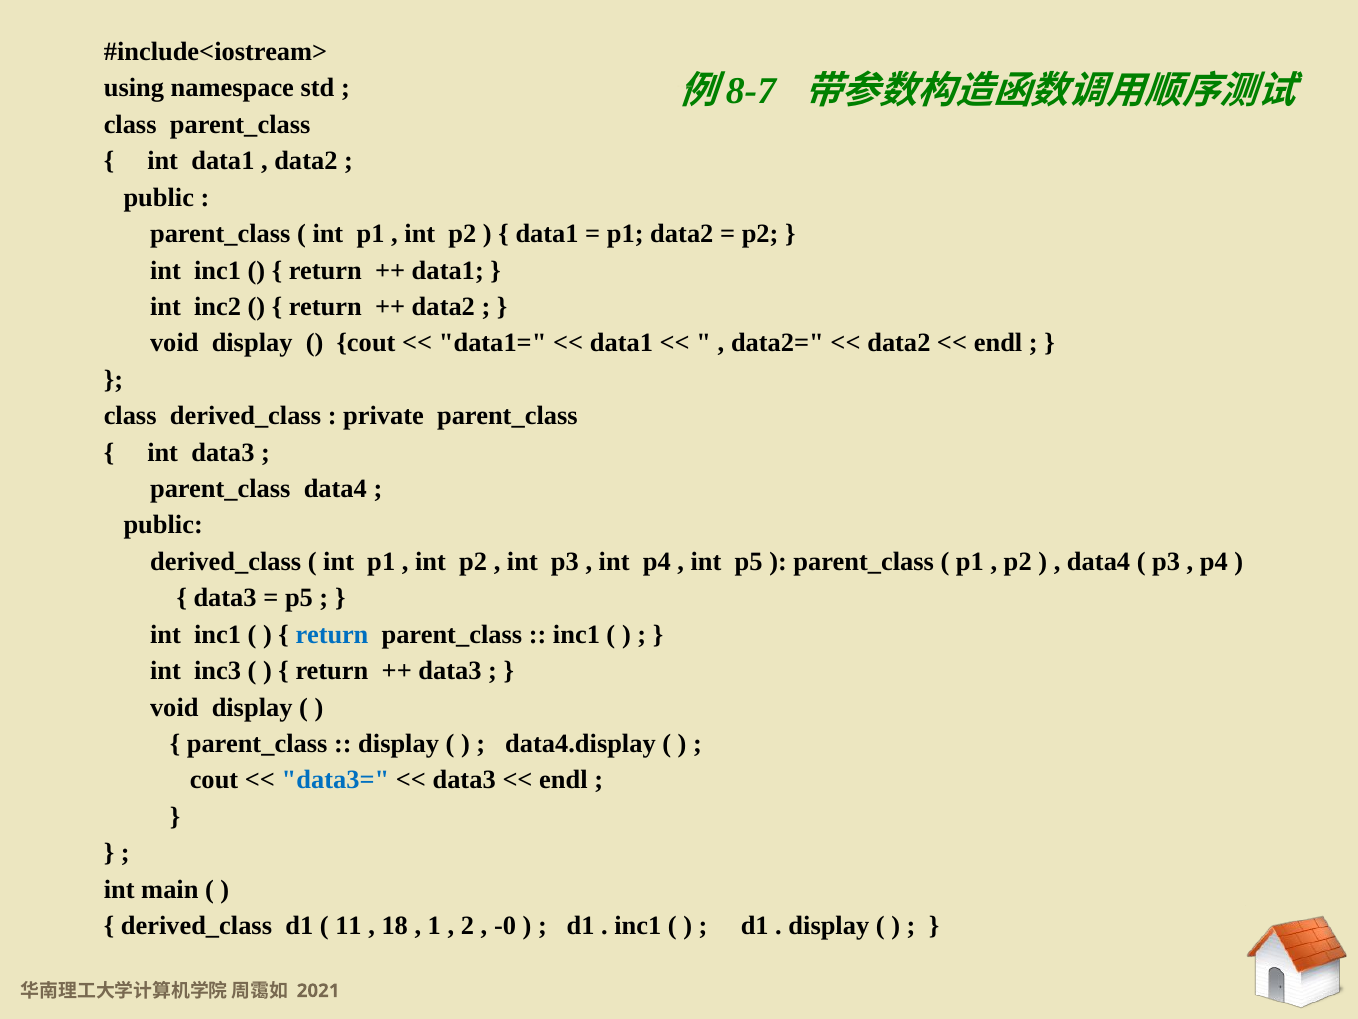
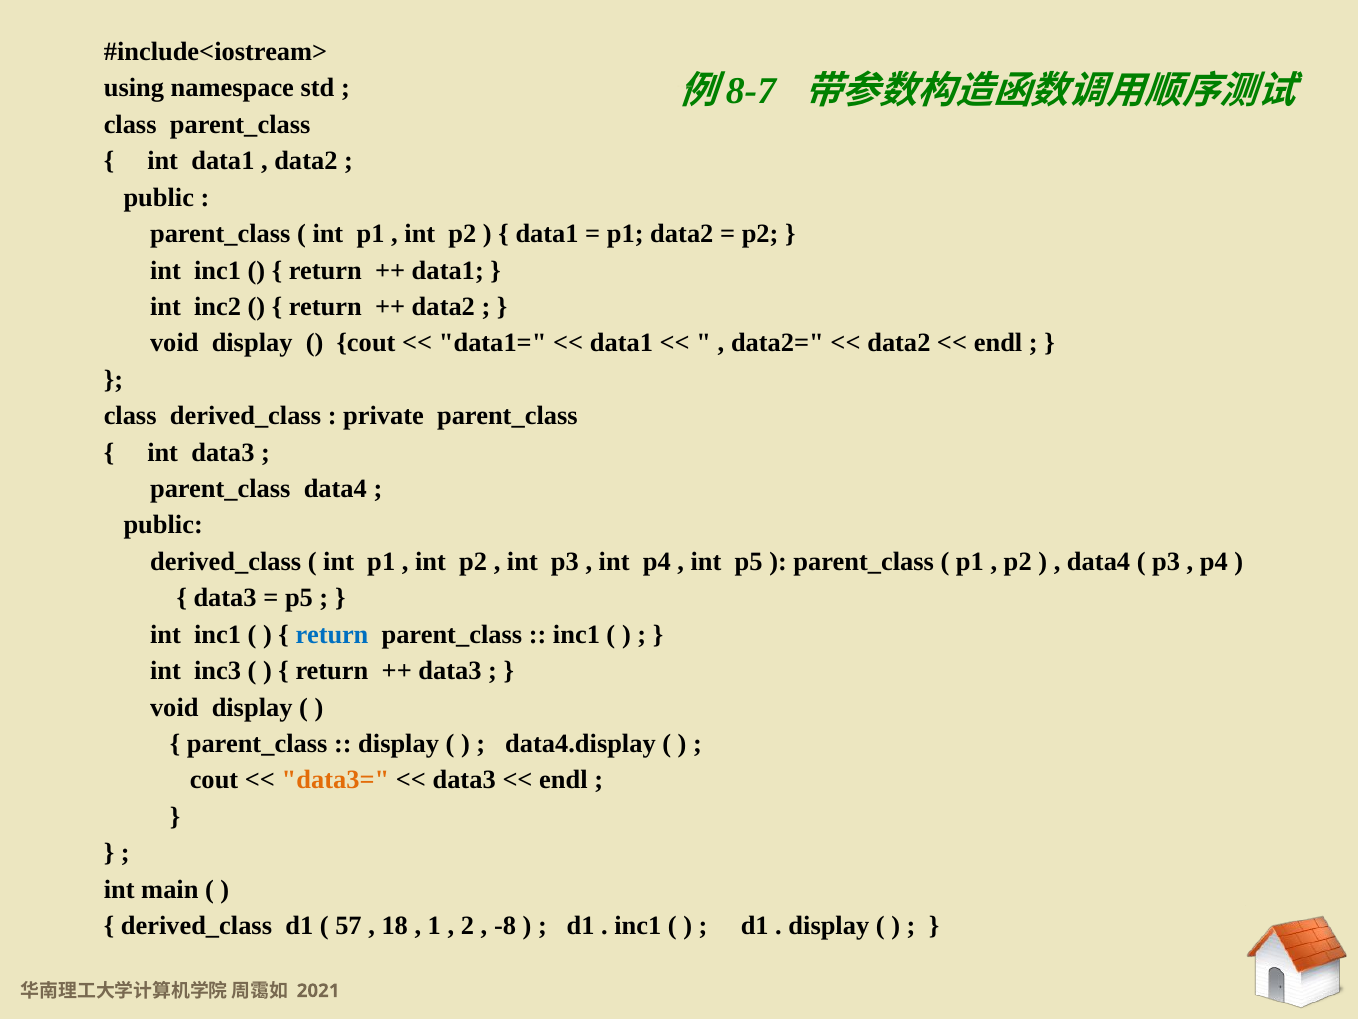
data3= colour: blue -> orange (335, 780)
11: 11 -> 57 (348, 926)
-0: -0 -> -8 (505, 926)
